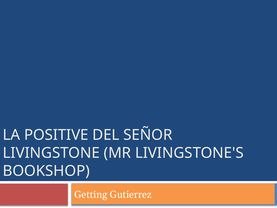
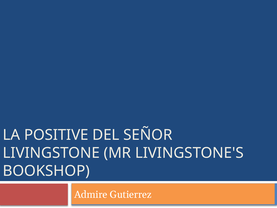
Getting: Getting -> Admire (91, 194)
